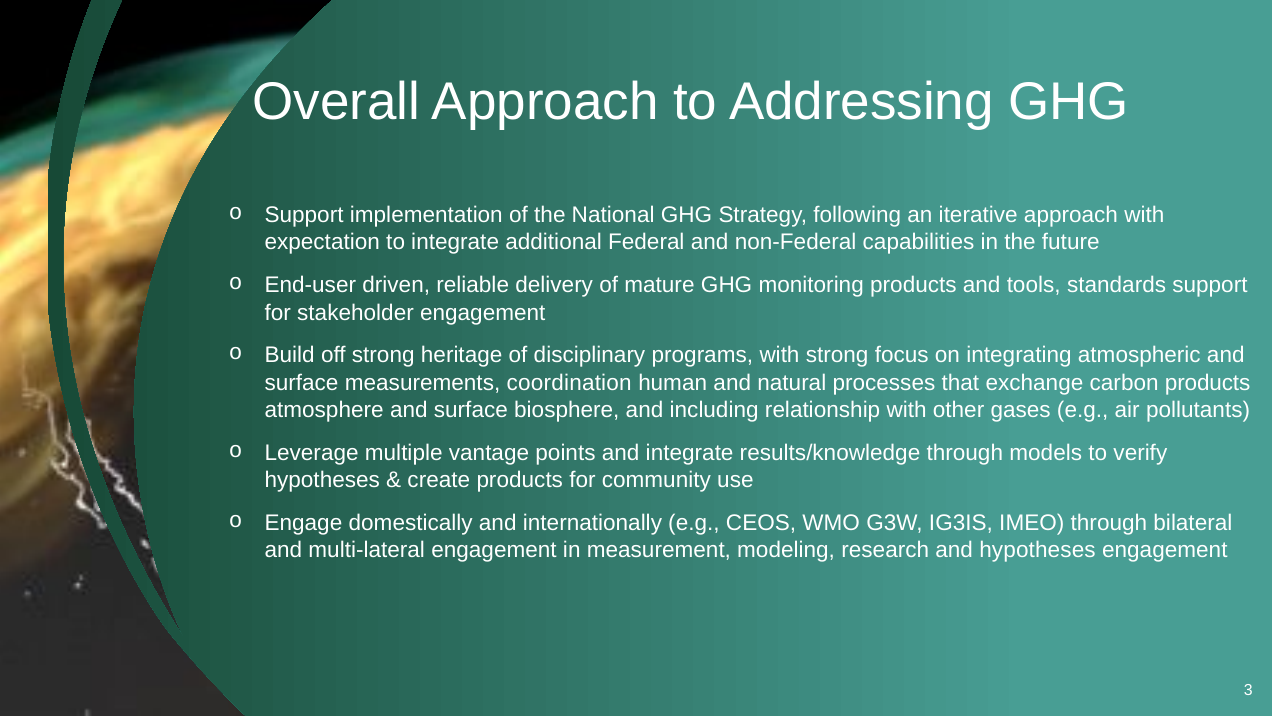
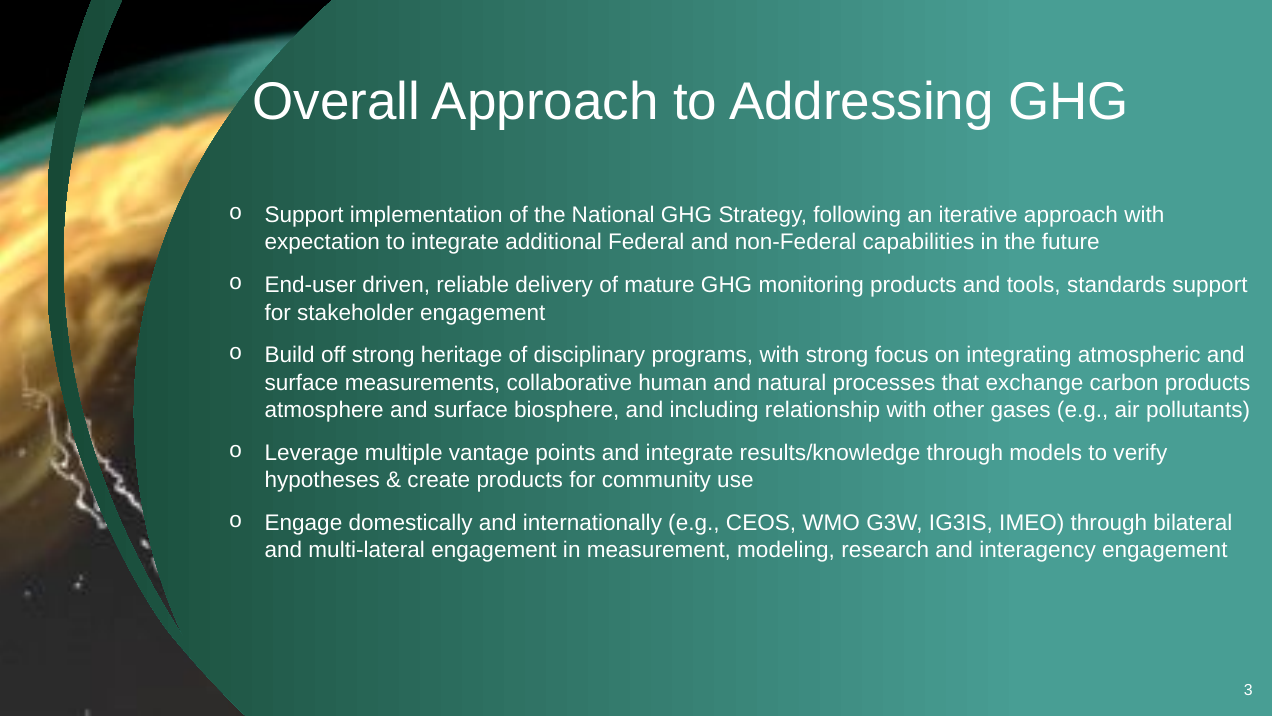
coordination: coordination -> collaborative (569, 382)
and hypotheses: hypotheses -> interagency (1038, 549)
